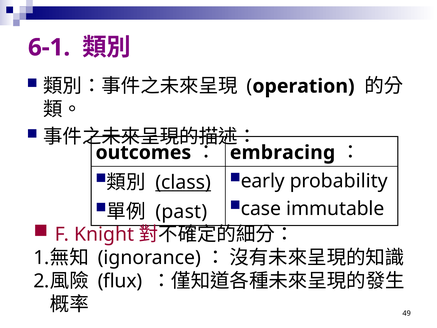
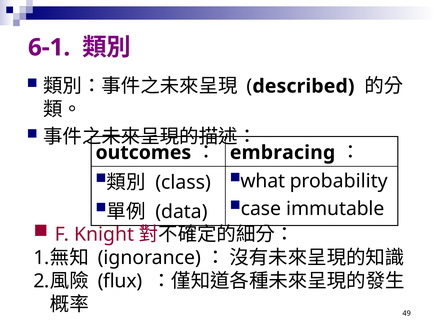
operation: operation -> described (303, 86)
early: early -> what (263, 181)
class underline: present -> none (183, 182)
past: past -> data (181, 212)
